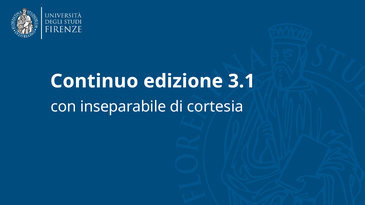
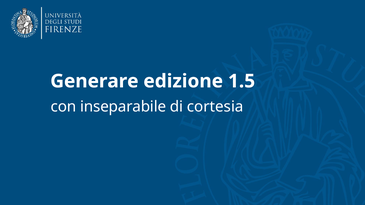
Continuo: Continuo -> Generare (94, 81)
3.1: 3.1 -> 1.5 (242, 81)
